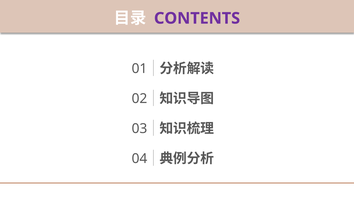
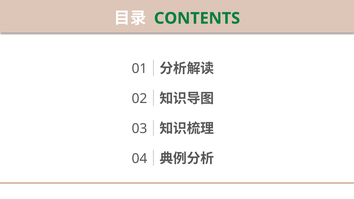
CONTENTS colour: purple -> green (197, 18)
